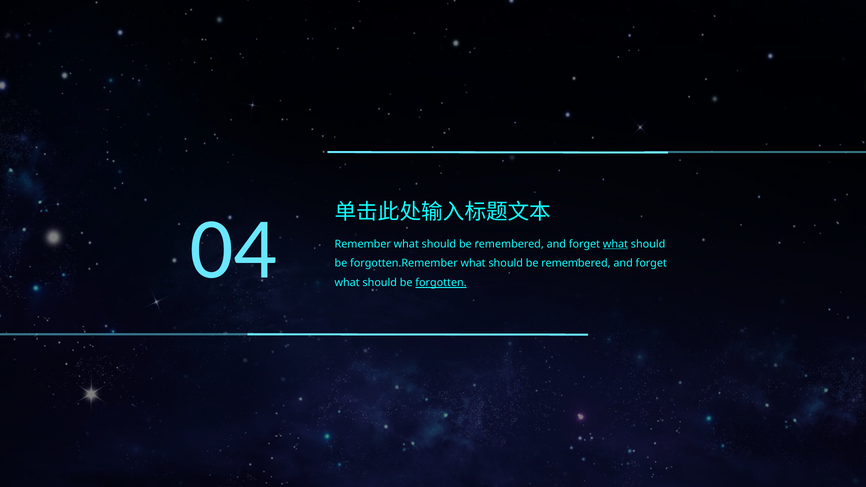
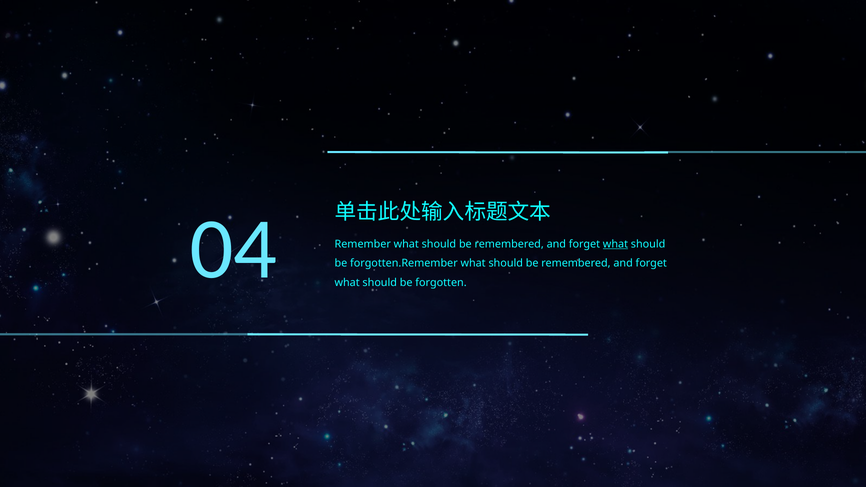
forgotten underline: present -> none (441, 283)
